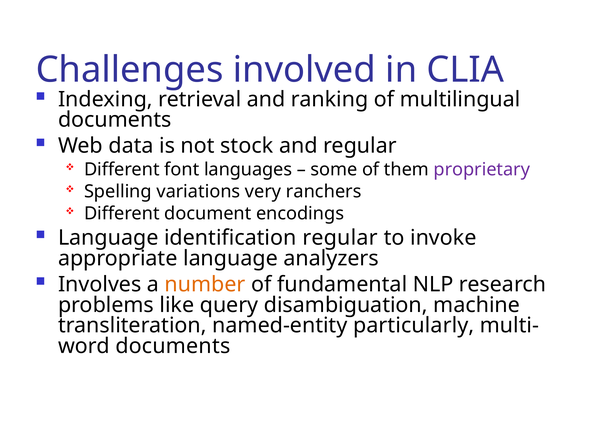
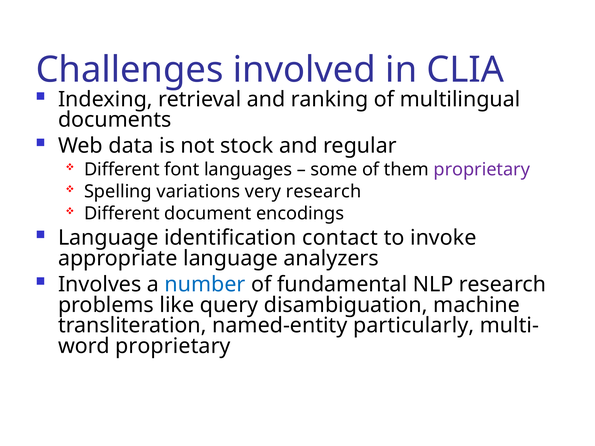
very ranchers: ranchers -> research (324, 192)
identification regular: regular -> contact (340, 238)
number colour: orange -> blue (205, 285)
documents: documents -> proprietary (173, 346)
